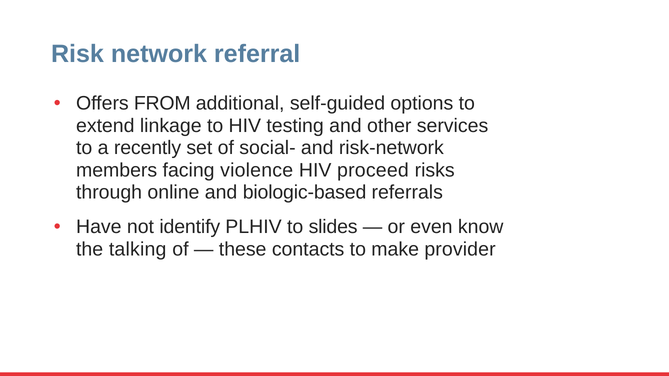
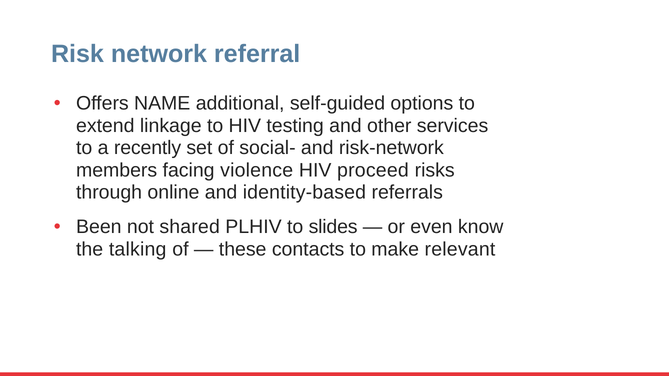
FROM: FROM -> NAME (162, 104)
biologic-based: biologic-based -> identity-based (304, 192)
Have: Have -> Been (99, 227)
identify: identify -> shared (190, 227)
provider: provider -> relevant (460, 249)
